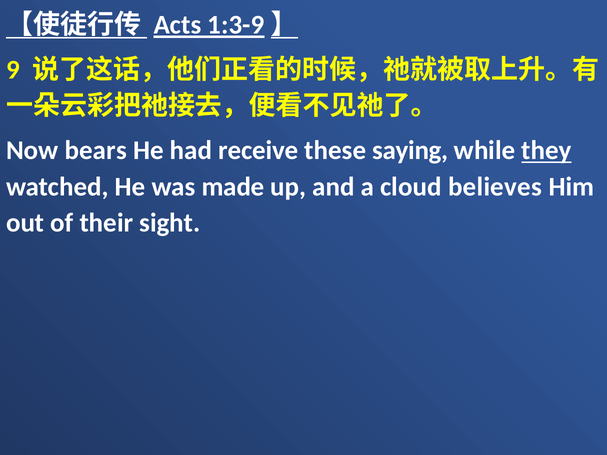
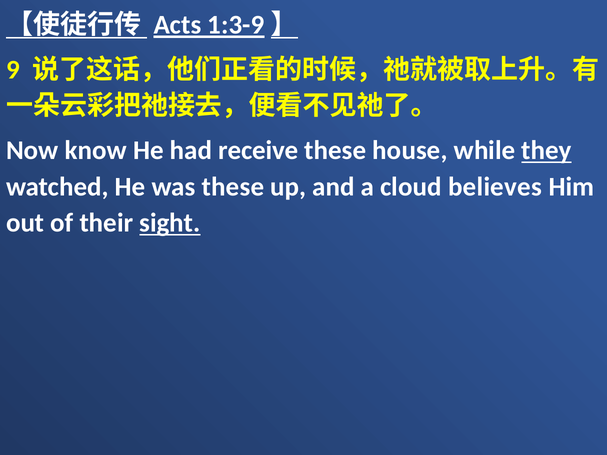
bears: bears -> know (96, 151)
saying: saying -> house (410, 151)
was made: made -> these (233, 187)
sight underline: none -> present (170, 223)
